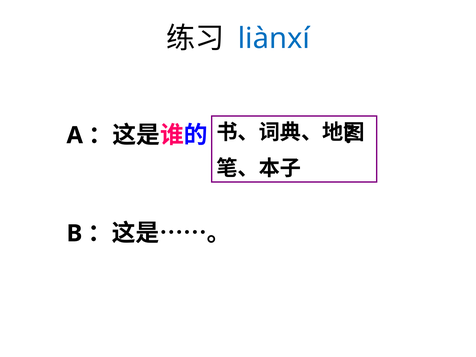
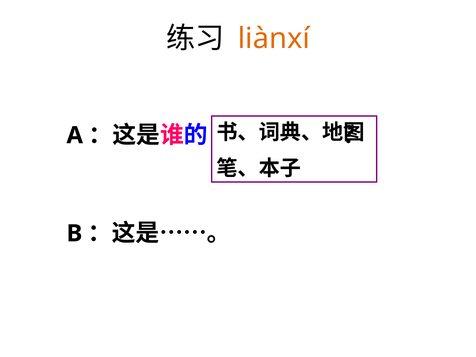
liànxí colour: blue -> orange (274, 38)
